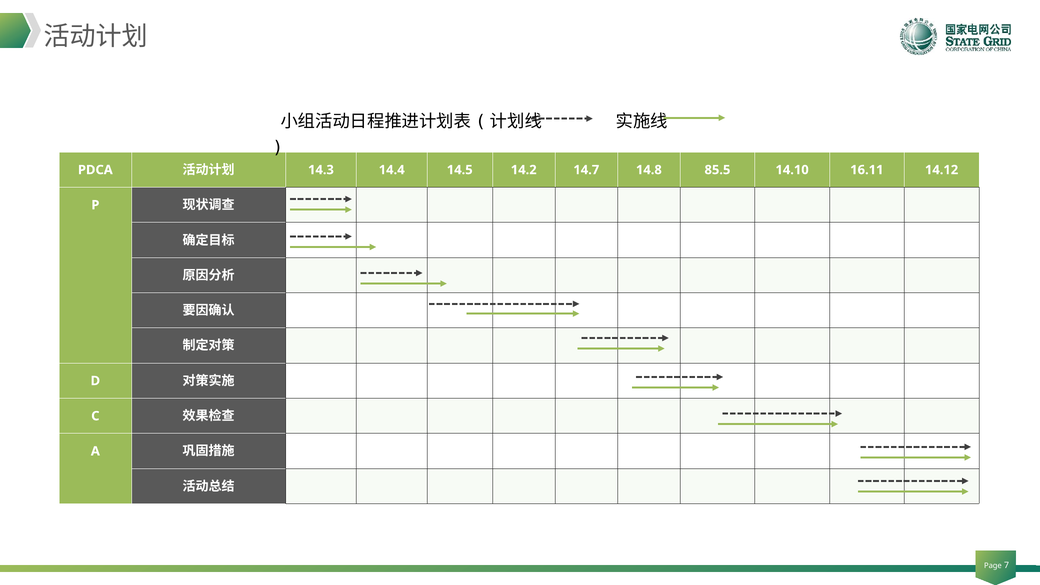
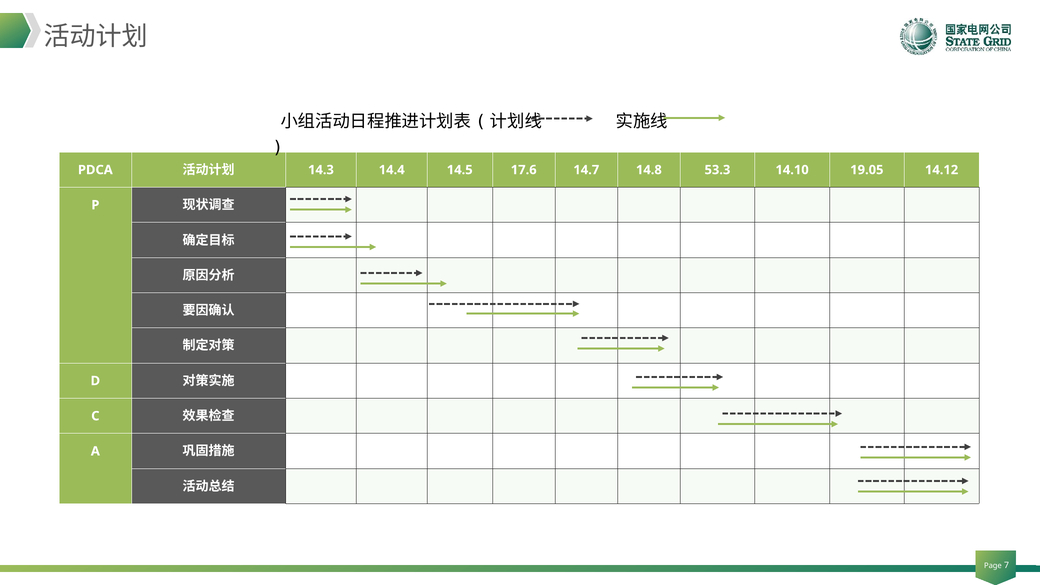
14.2: 14.2 -> 17.6 (524, 170)
85.5: 85.5 -> 53.3 (717, 170)
16.11: 16.11 -> 19.05 (867, 170)
